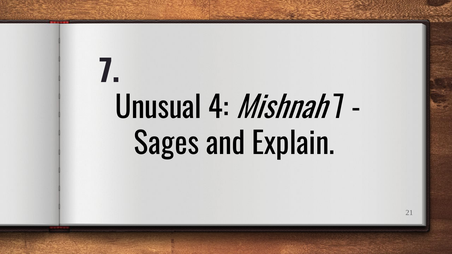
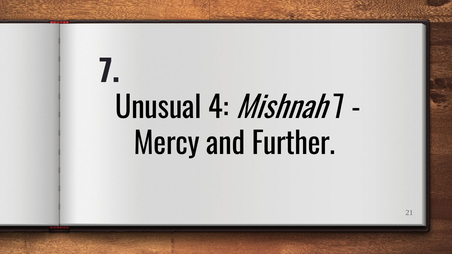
Sages: Sages -> Mercy (167, 144)
Explain: Explain -> Further (293, 144)
